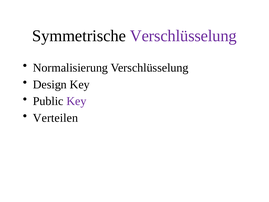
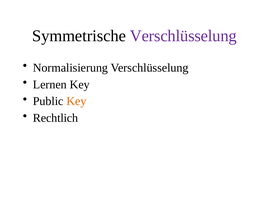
Design: Design -> Lernen (50, 84)
Key colour: purple -> orange (76, 101)
Verteilen: Verteilen -> Rechtlich (56, 118)
